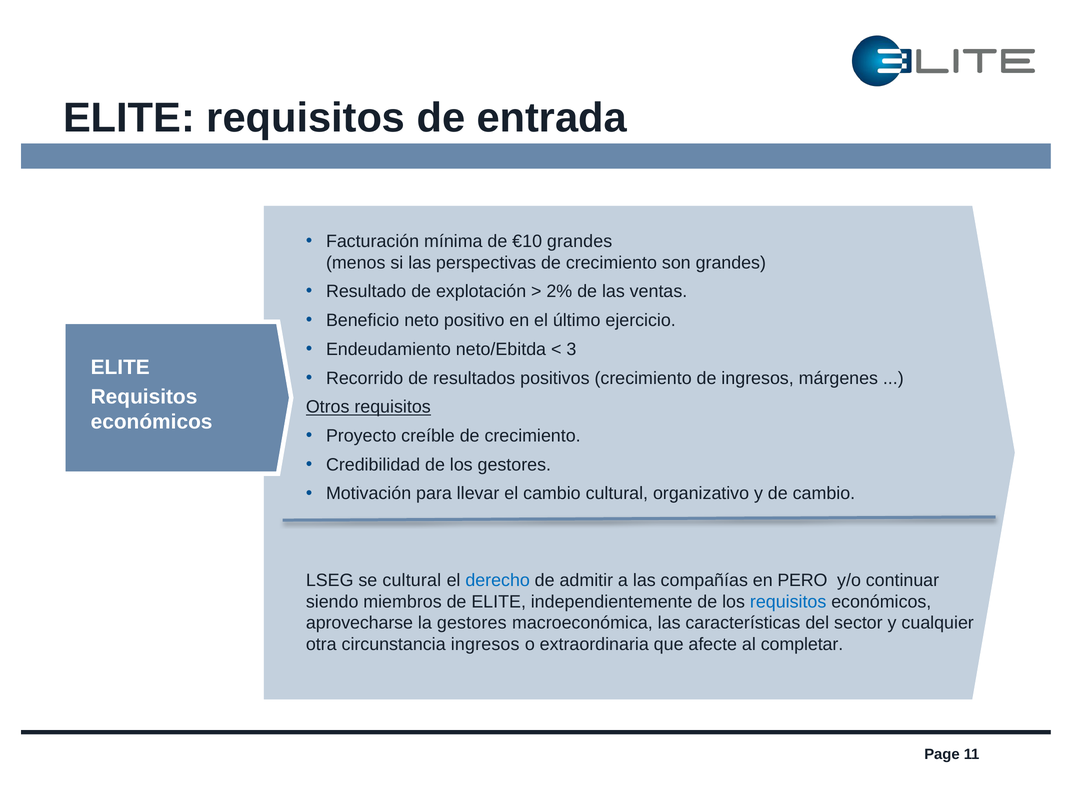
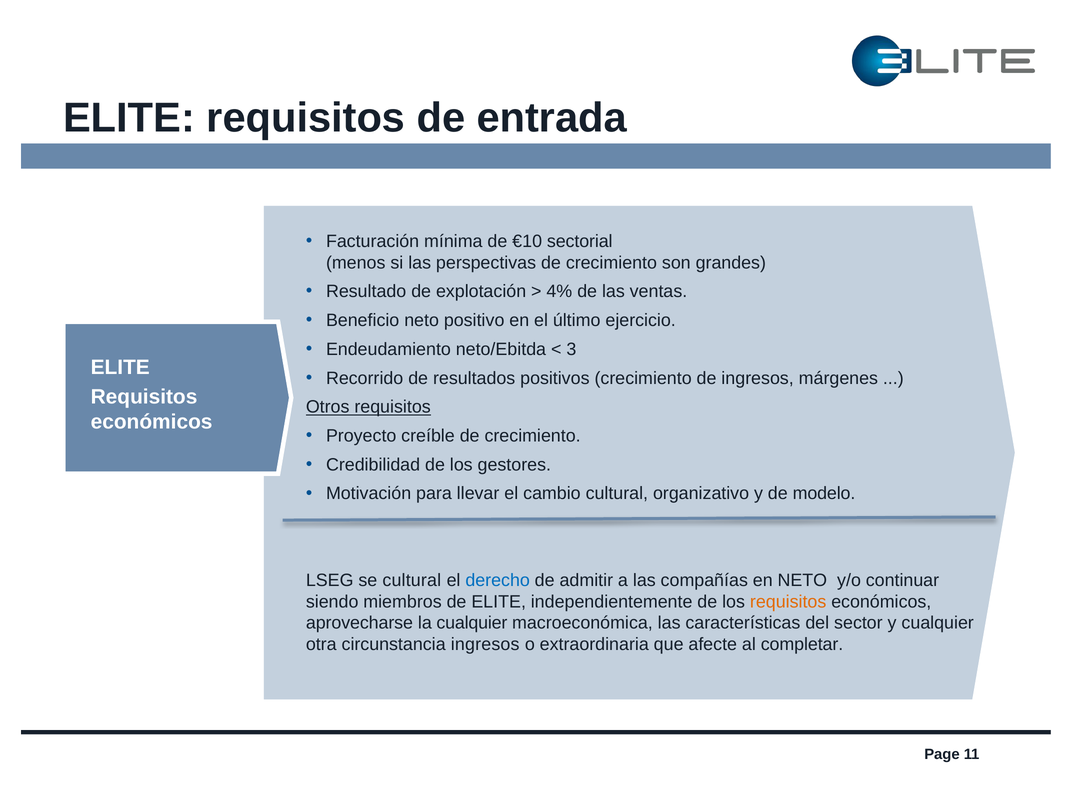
€10 grandes: grandes -> sectorial (580, 241)
2%: 2% -> 4% (559, 292)
de cambio: cambio -> modelo (824, 494)
en PERO: PERO -> NETO (802, 580)
requisitos colour: blue -> orange (788, 602)
la gestores: gestores -> cualquier (472, 623)
